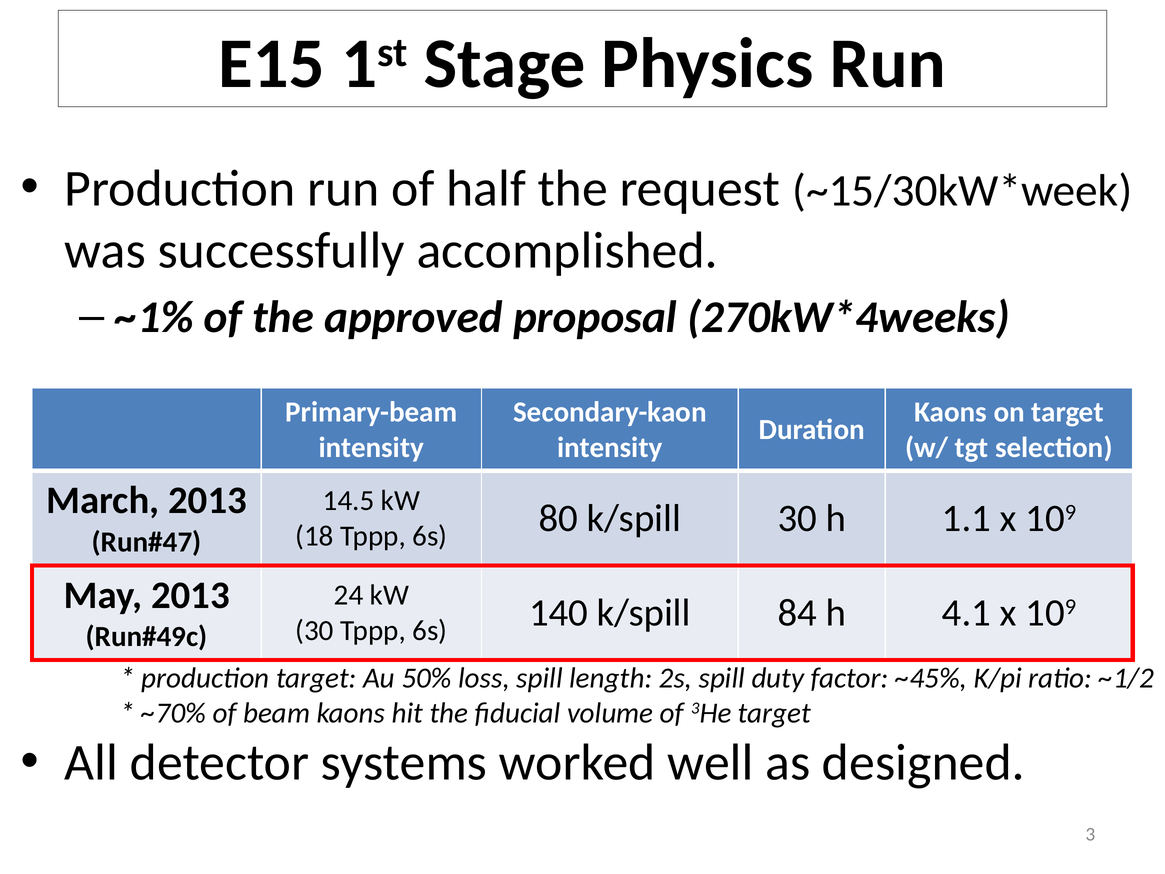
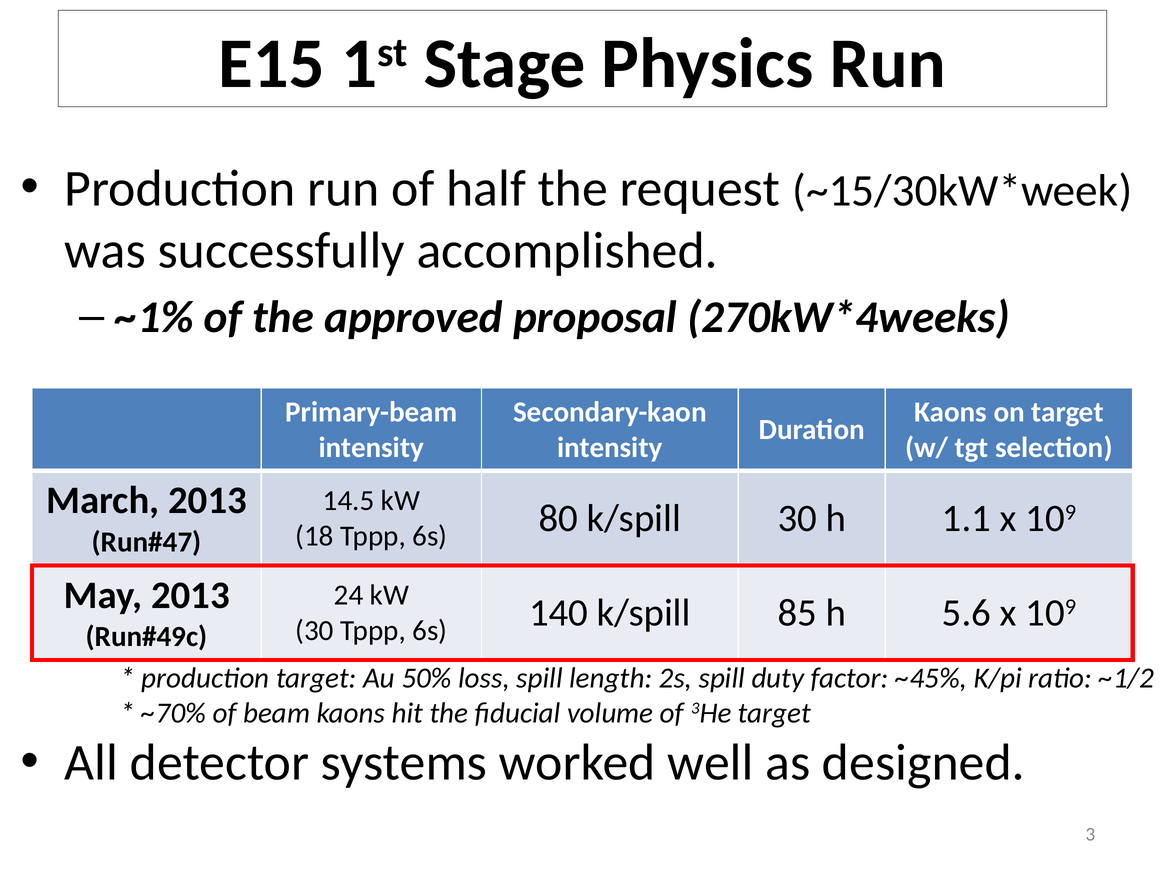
84: 84 -> 85 (797, 613)
4.1: 4.1 -> 5.6 (966, 613)
